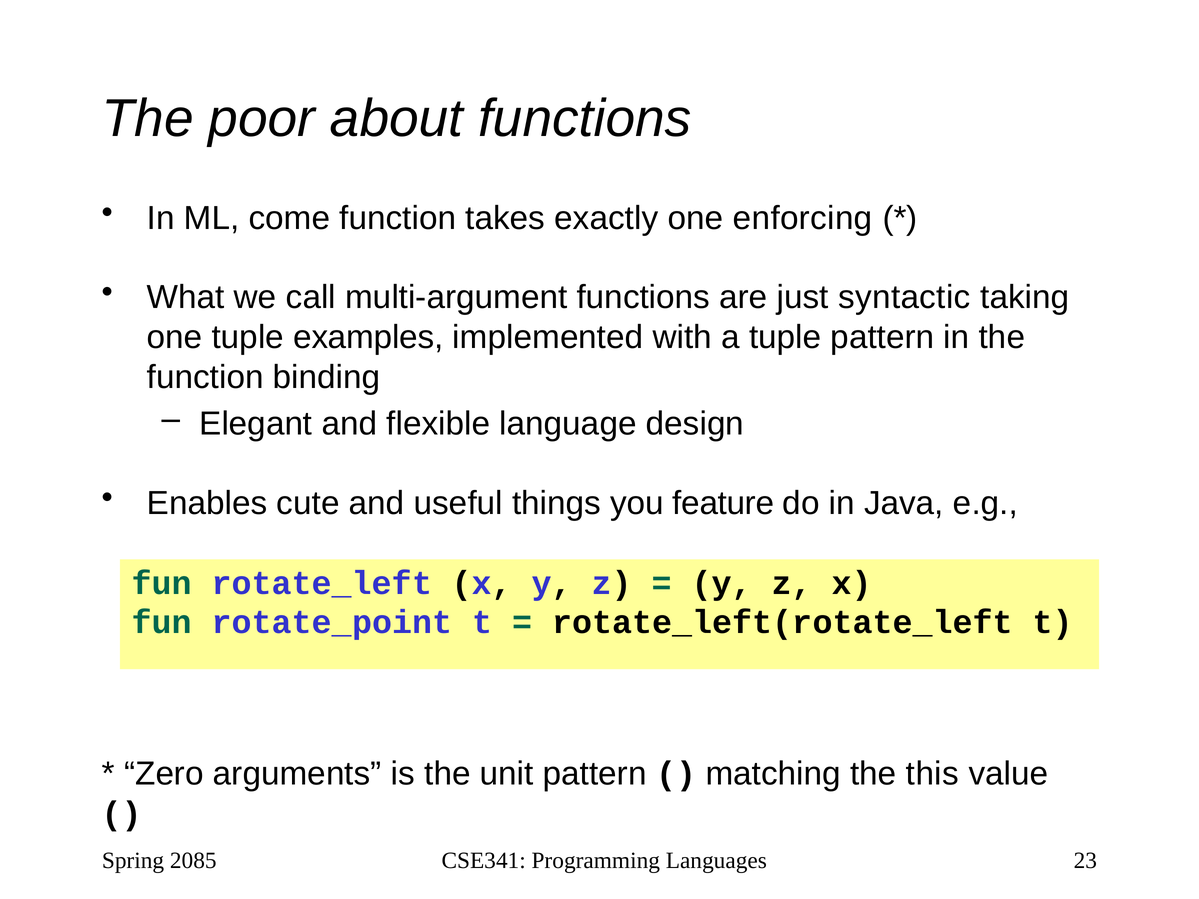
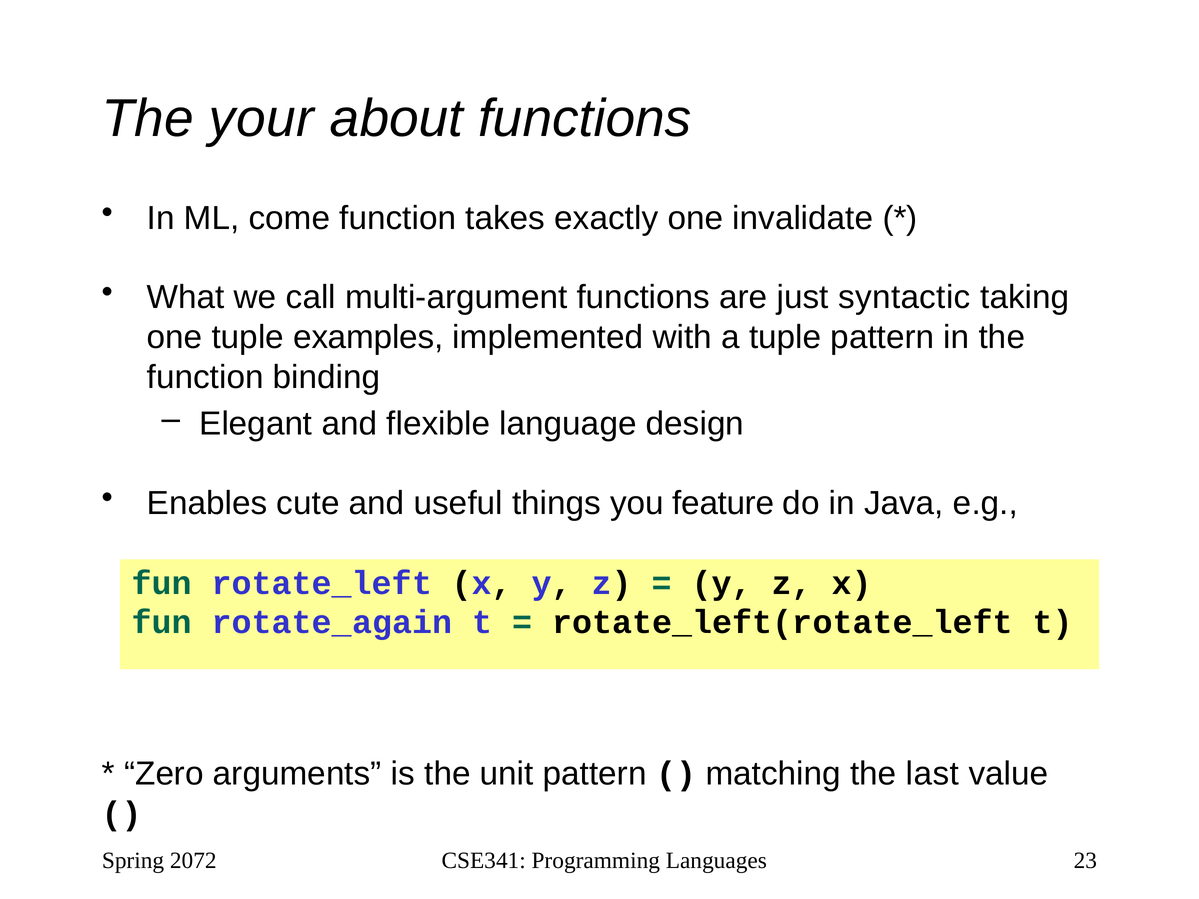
poor: poor -> your (262, 119)
enforcing: enforcing -> invalidate (803, 218)
rotate_point: rotate_point -> rotate_again (332, 623)
this: this -> last (932, 774)
2085: 2085 -> 2072 (193, 861)
